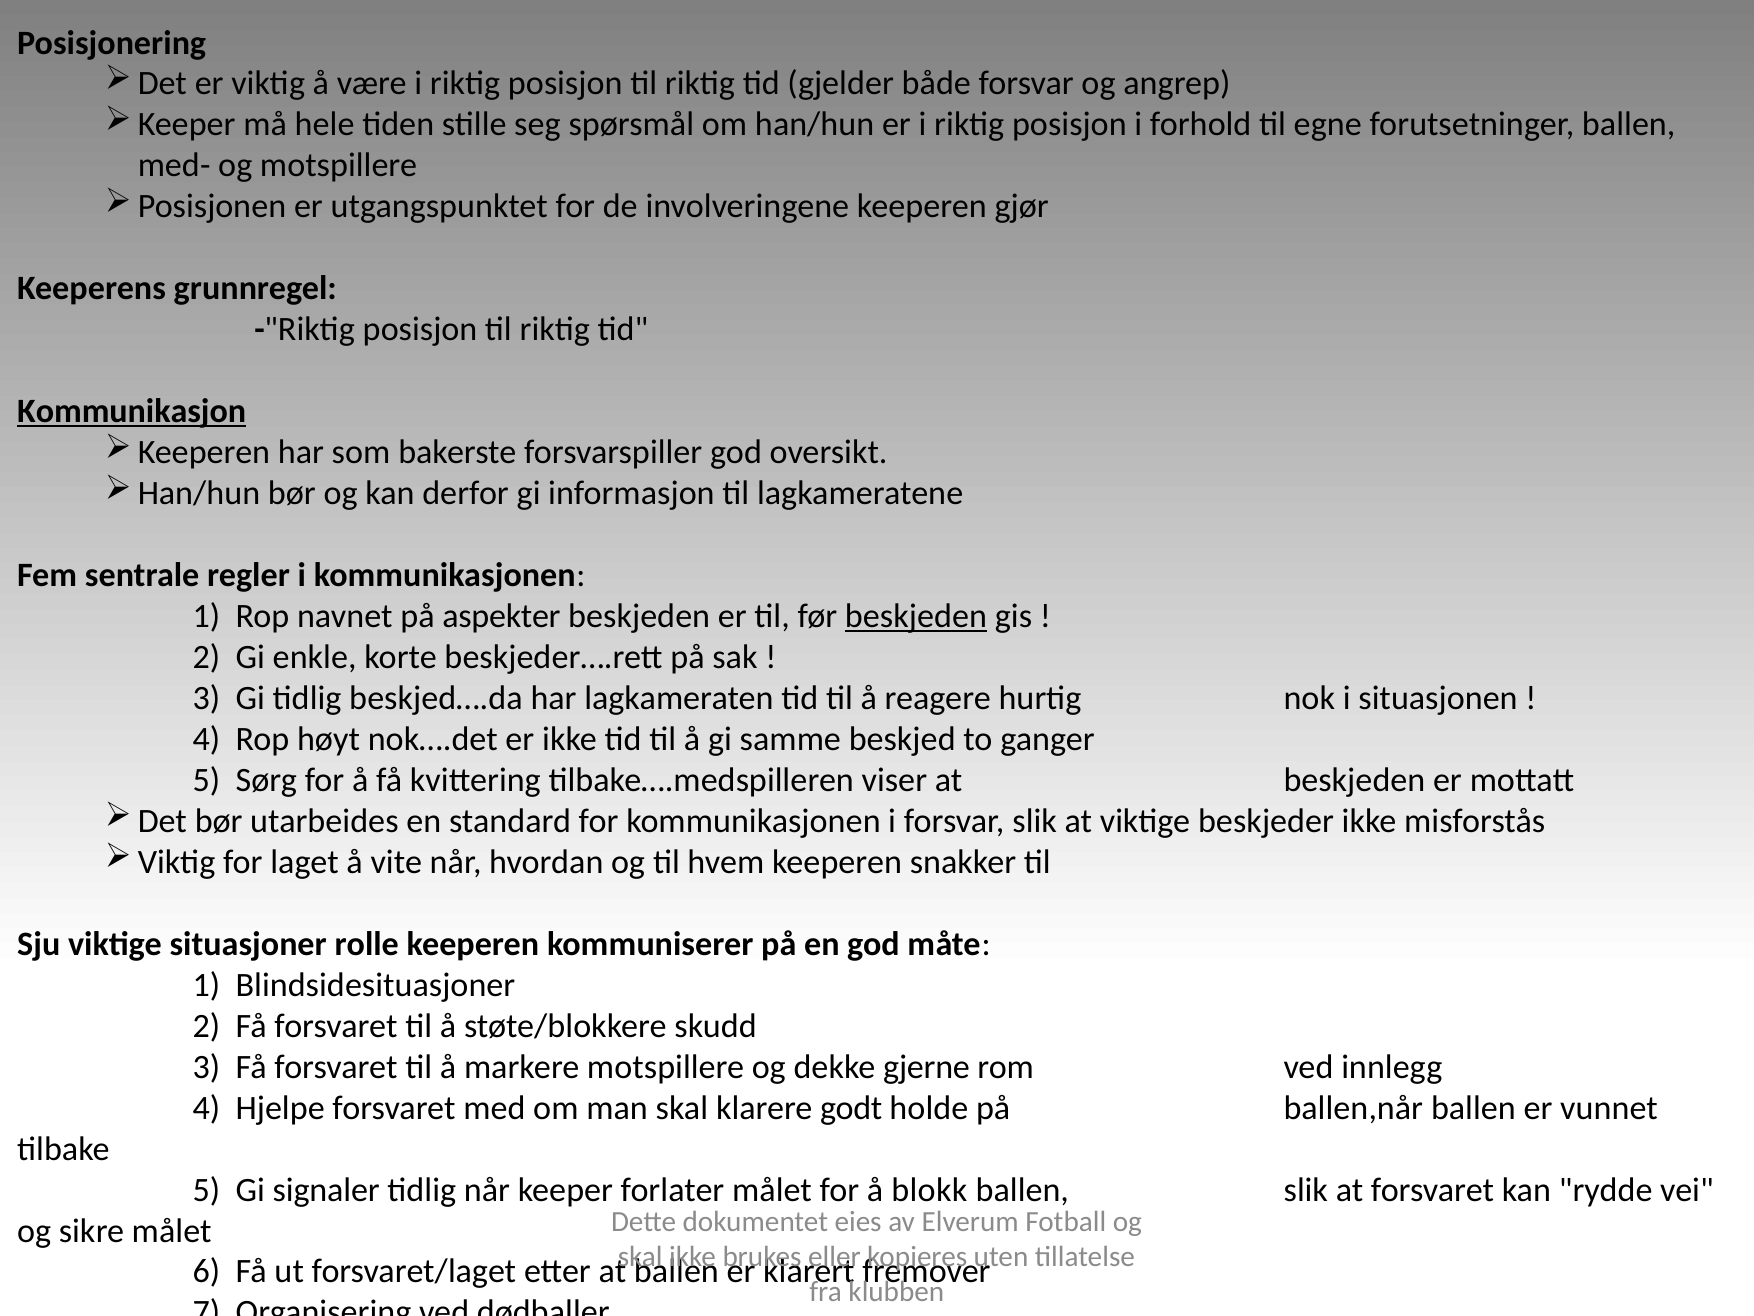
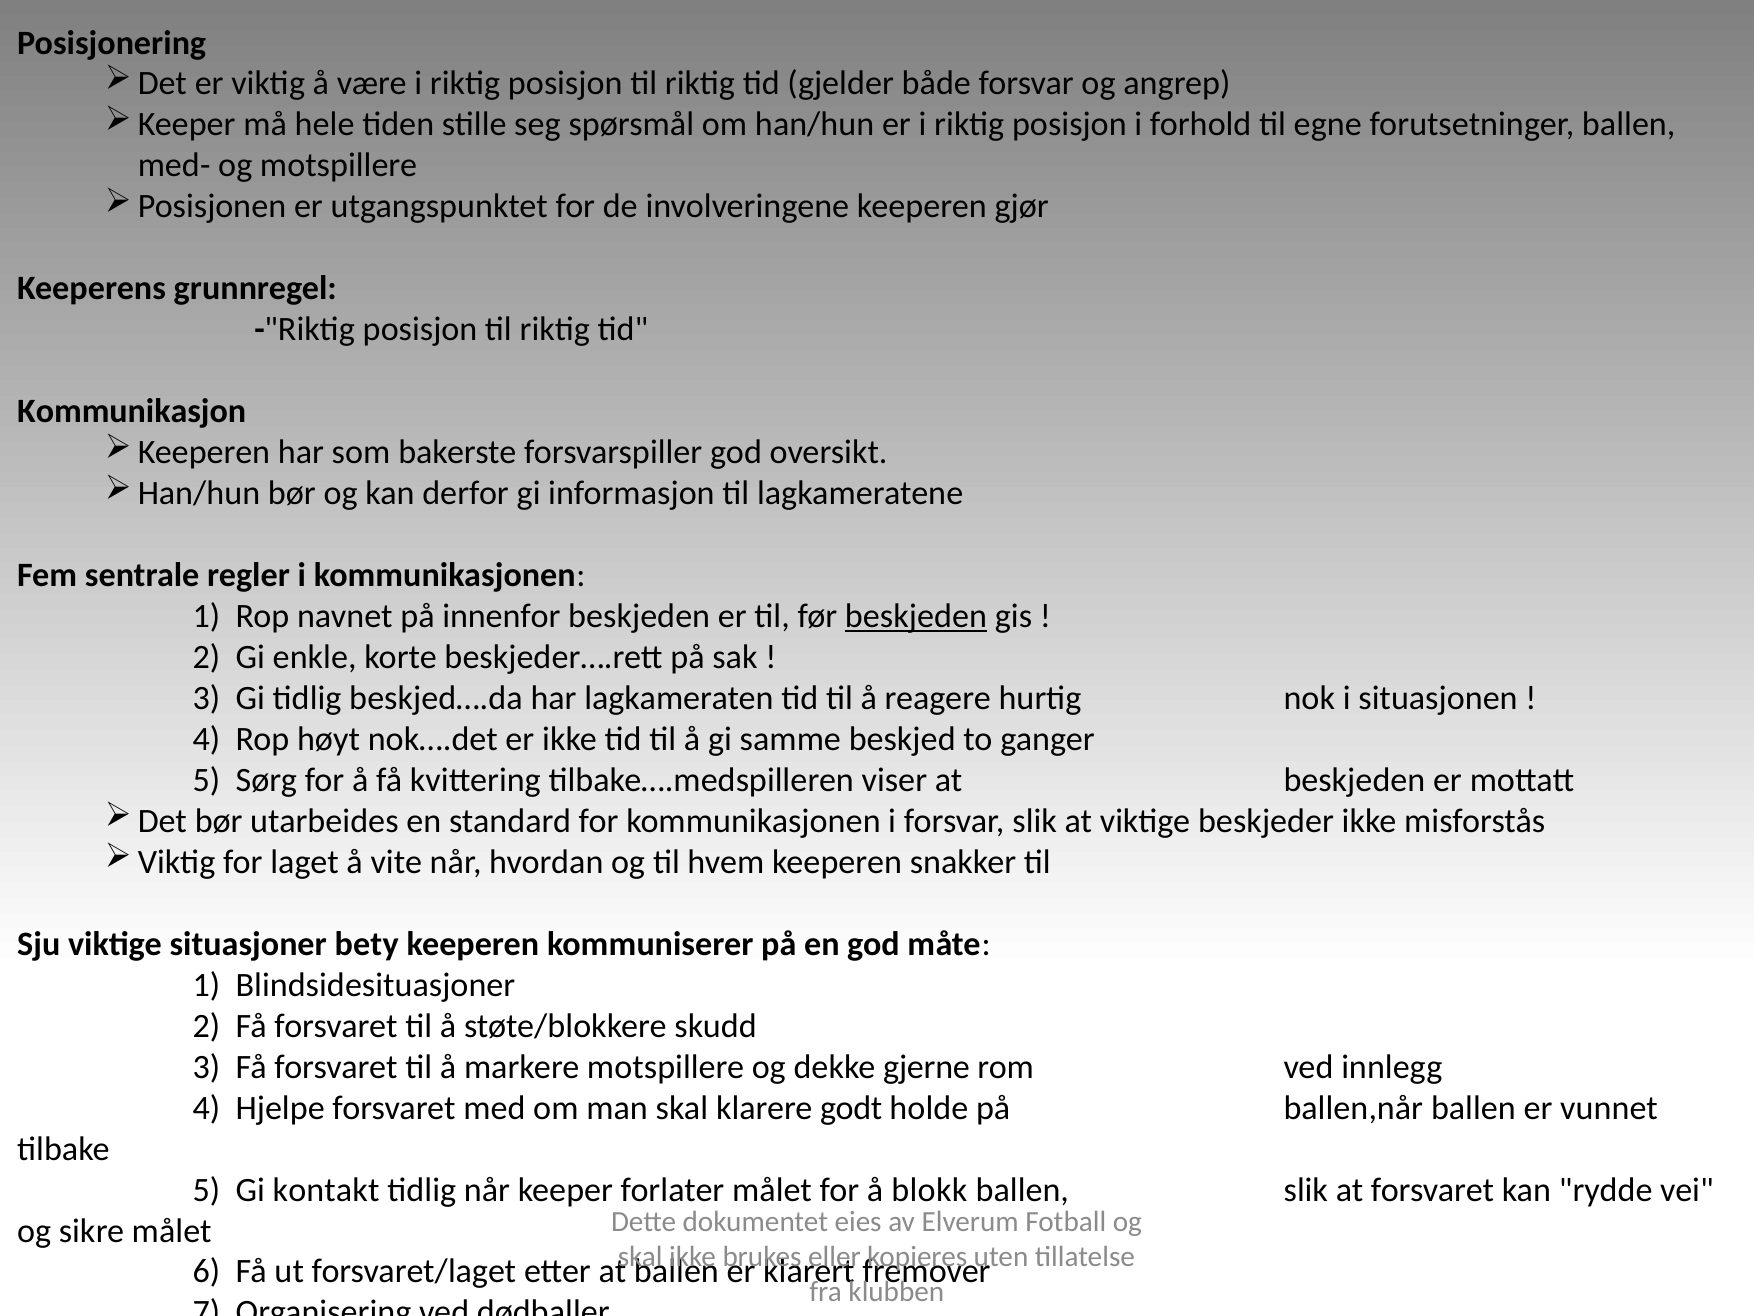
Kommunikasjon underline: present -> none (132, 411)
aspekter: aspekter -> innenfor (501, 616)
rolle: rolle -> bety (367, 944)
signaler: signaler -> kontakt (326, 1189)
